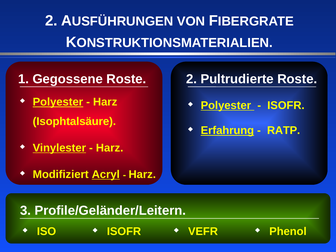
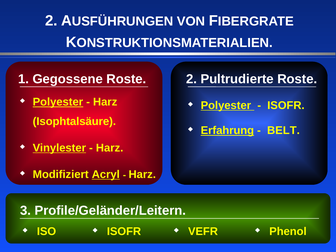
RATP: RATP -> BELT (283, 130)
